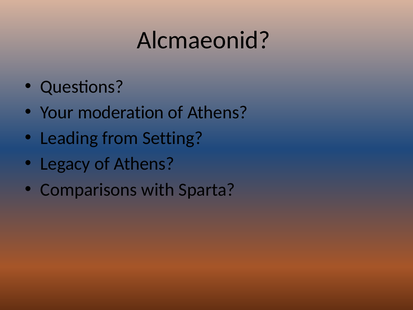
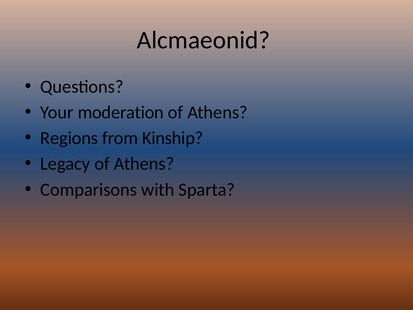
Leading: Leading -> Regions (69, 138)
Setting: Setting -> Kinship (173, 138)
